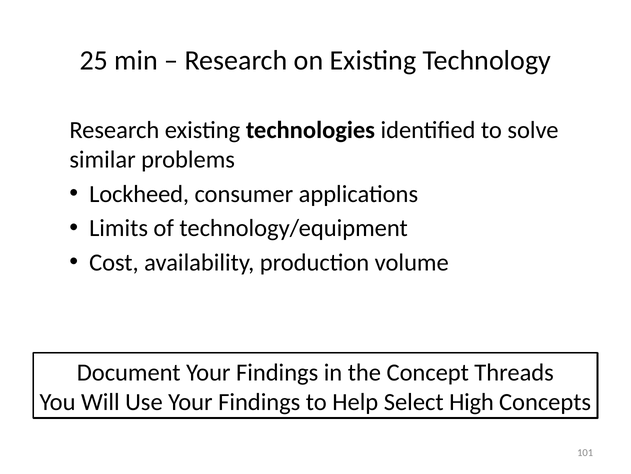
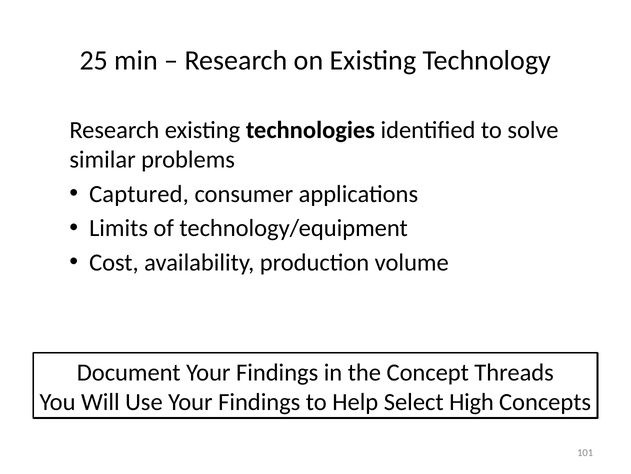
Lockheed: Lockheed -> Captured (139, 194)
